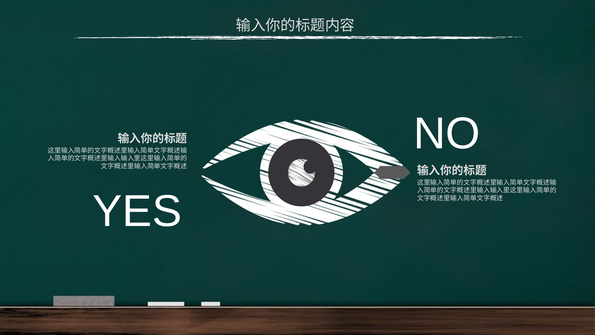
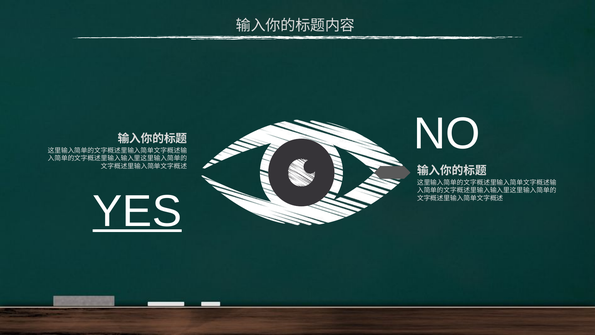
YES underline: none -> present (137, 211)
